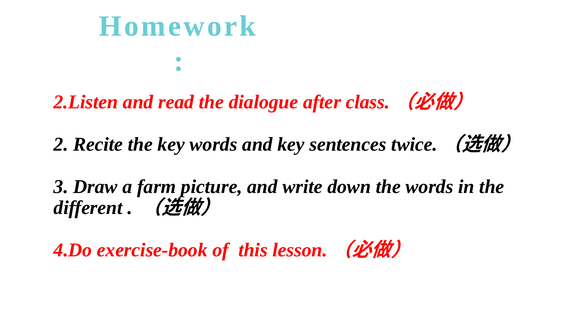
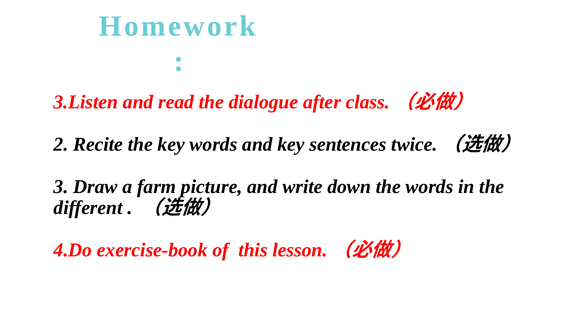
2.Listen: 2.Listen -> 3.Listen (86, 102)
